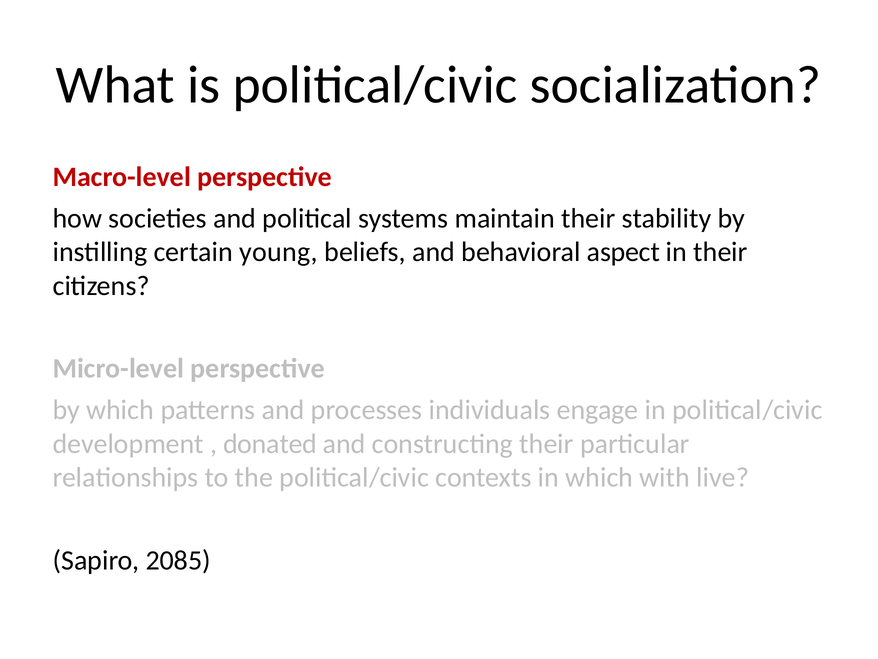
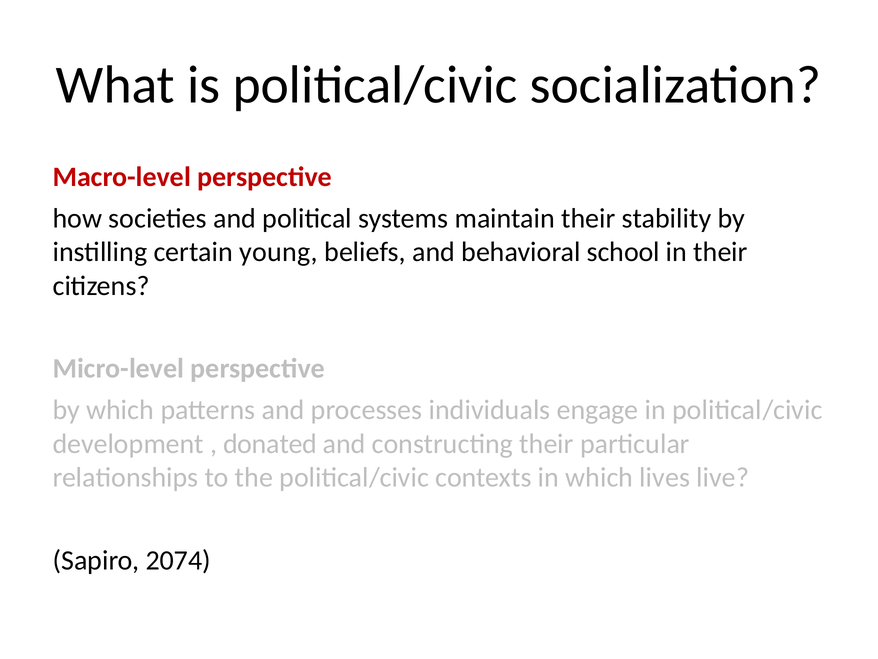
aspect: aspect -> school (623, 252)
with: with -> lives (665, 477)
2085: 2085 -> 2074 (178, 560)
